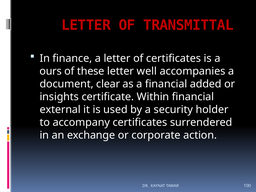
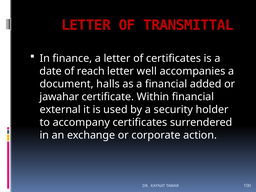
ours: ours -> date (51, 71)
these: these -> reach (91, 71)
clear: clear -> halls (108, 84)
insights: insights -> jawahar (59, 97)
